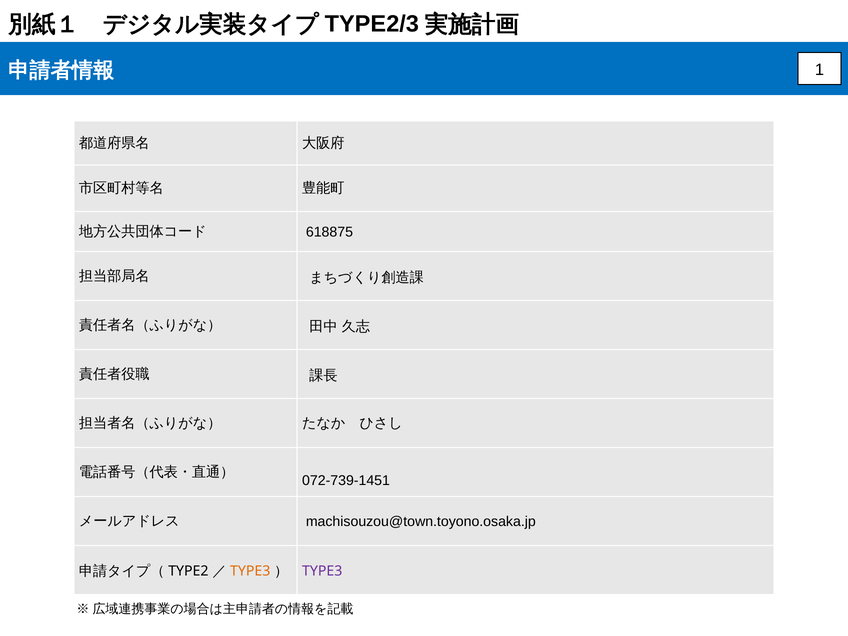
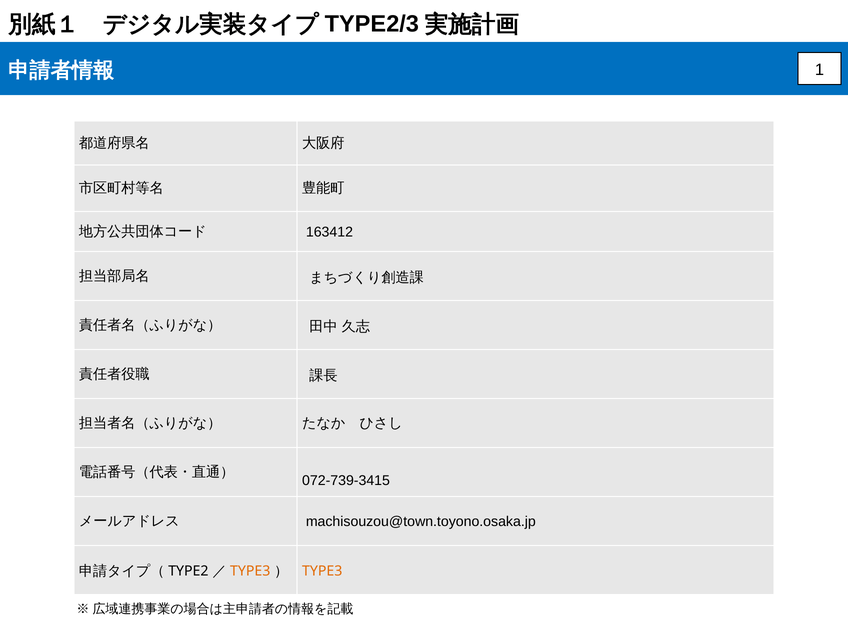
618875: 618875 -> 163412 (329, 232)
072-739-1451: 072-739-1451 -> 072-739-3415 (346, 480)
TYPE3 colour: purple -> orange (322, 571)
